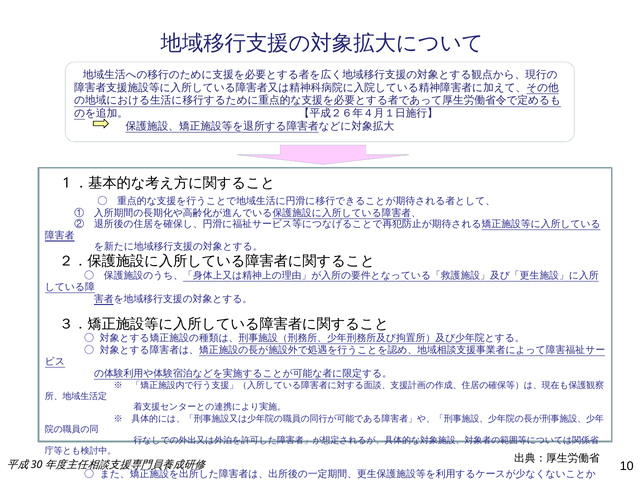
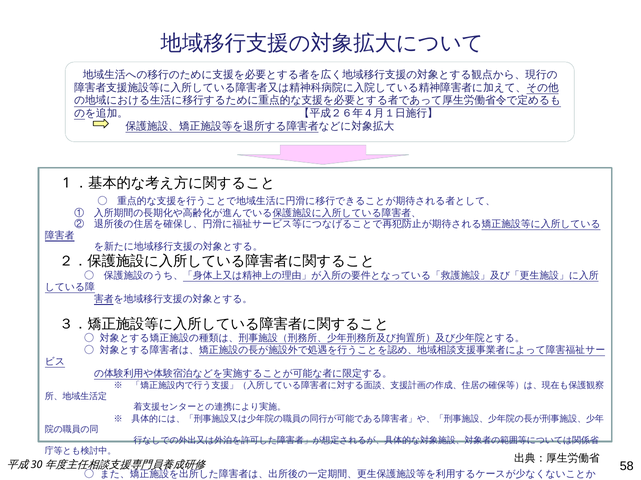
10: 10 -> 58 (627, 467)
